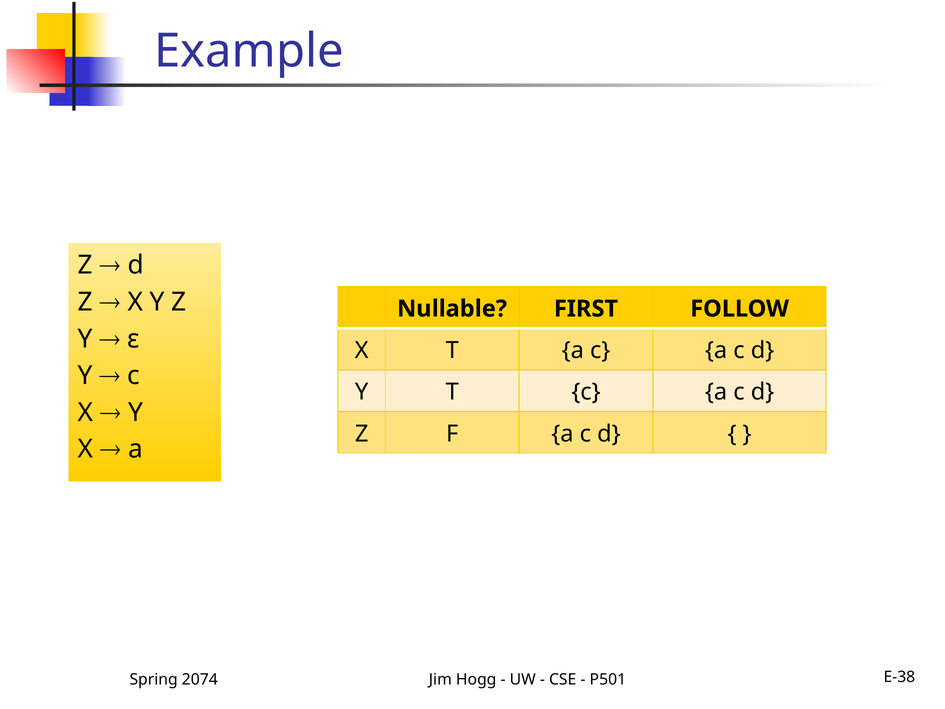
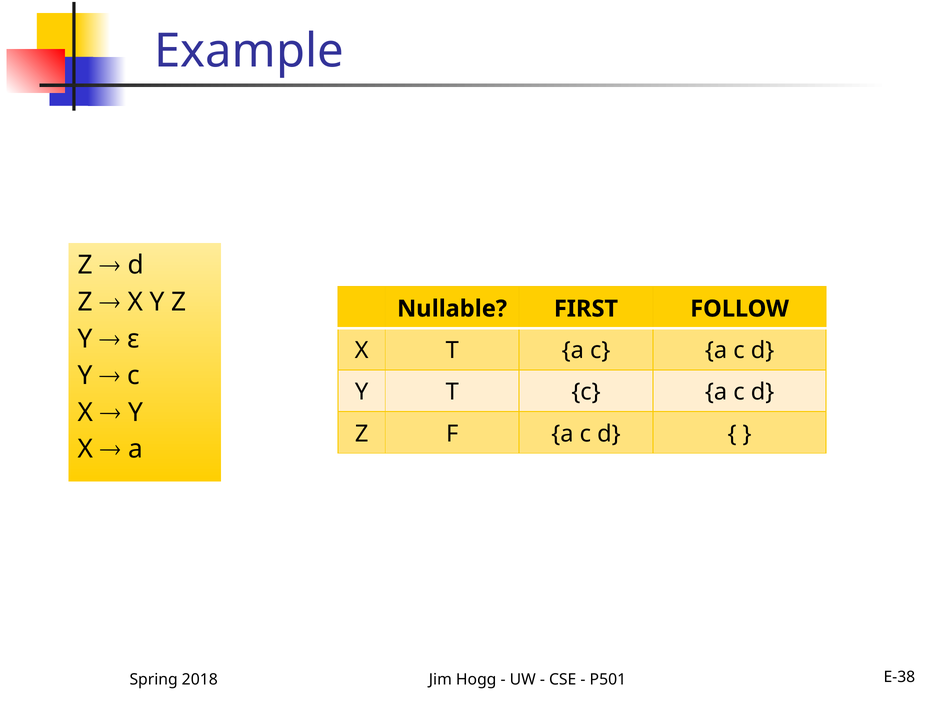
2074: 2074 -> 2018 (200, 679)
